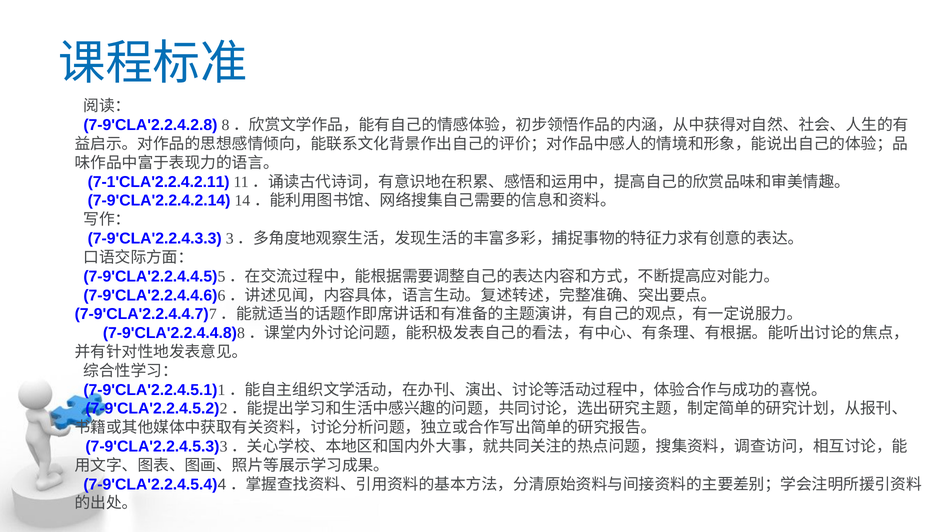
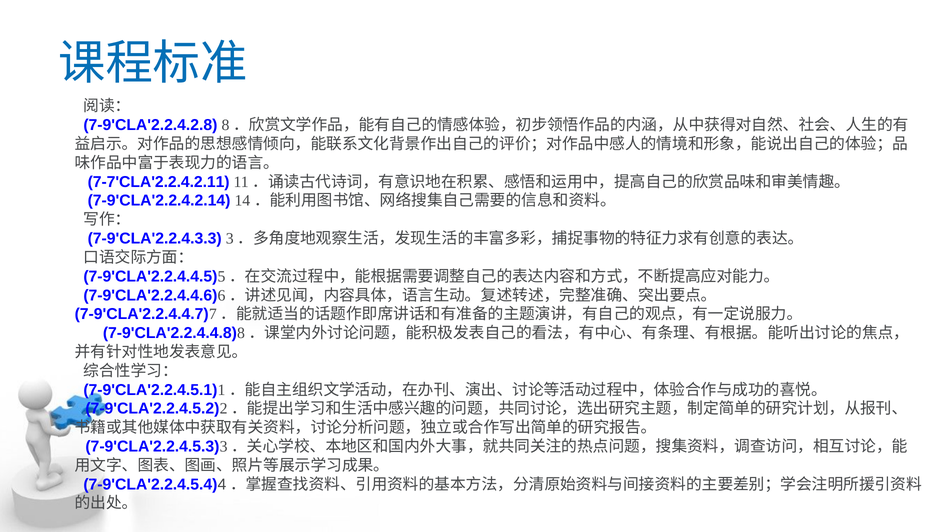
7-1'CLA'2.2.4.2.11: 7-1'CLA'2.2.4.2.11 -> 7-7'CLA'2.2.4.2.11 (159, 182)
